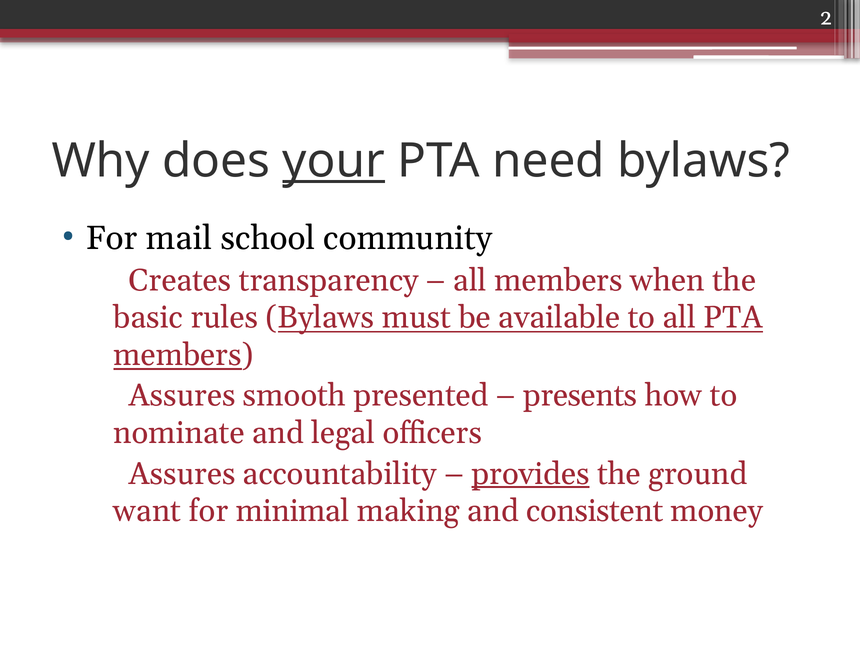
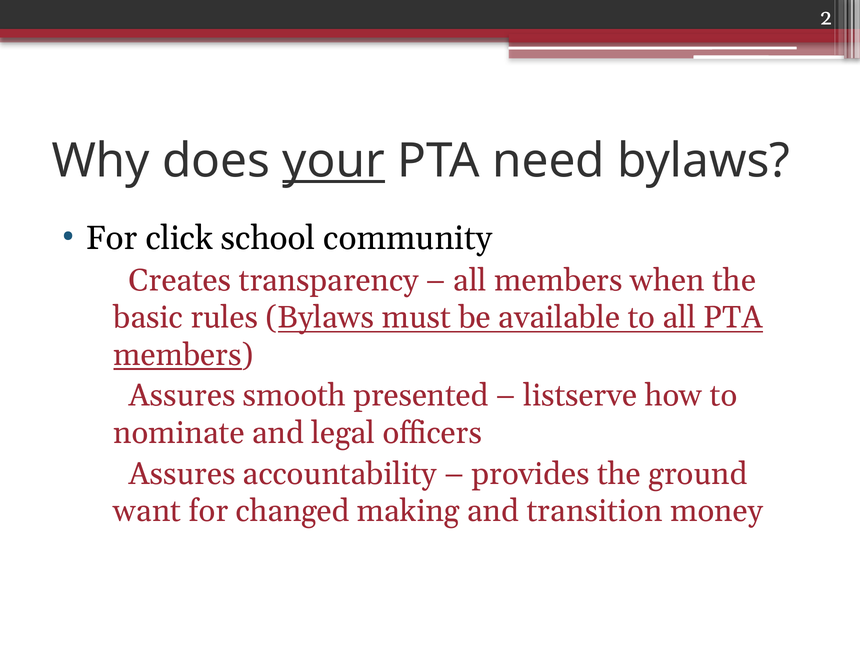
mail: mail -> click (179, 238)
presents: presents -> listserve (580, 396)
provides underline: present -> none (531, 474)
minimal: minimal -> changed (293, 511)
consistent: consistent -> transition (595, 511)
